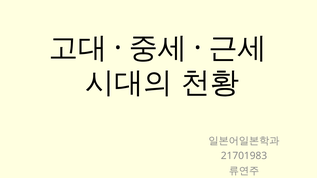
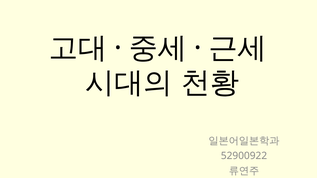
21701983: 21701983 -> 52900922 (244, 156)
